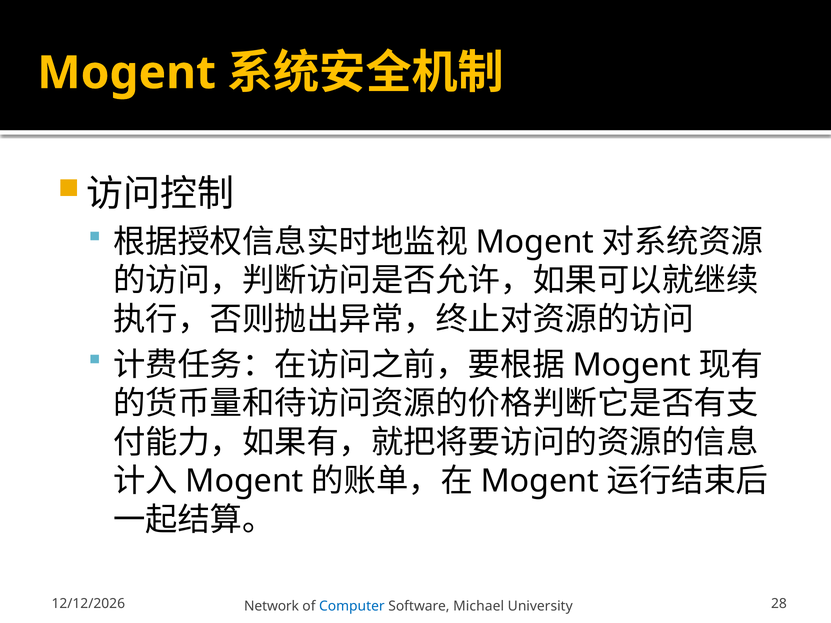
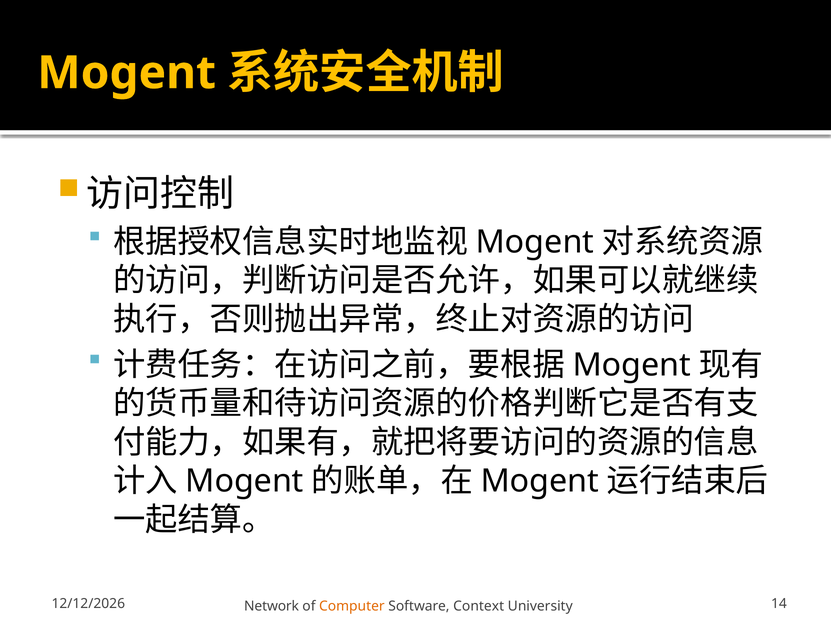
Computer colour: blue -> orange (352, 606)
Michael: Michael -> Context (479, 606)
28: 28 -> 14 (779, 604)
